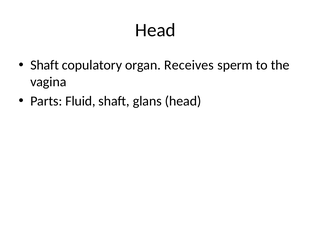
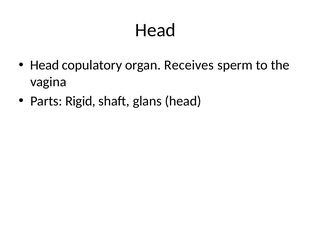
Shaft: Shaft -> Head (45, 65)
Fluid: Fluid -> Rigid (80, 101)
